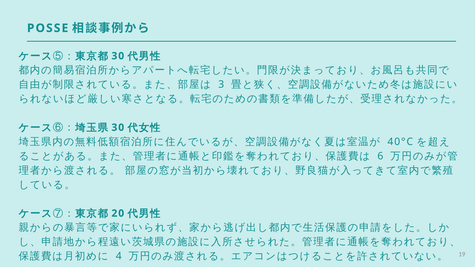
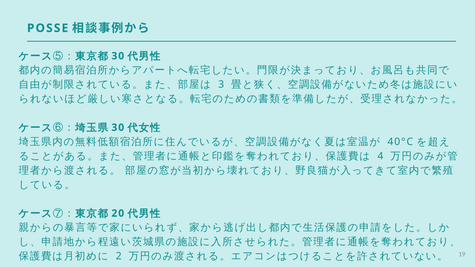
6: 6 -> 4 (380, 156)
4: 4 -> 2 (119, 256)
